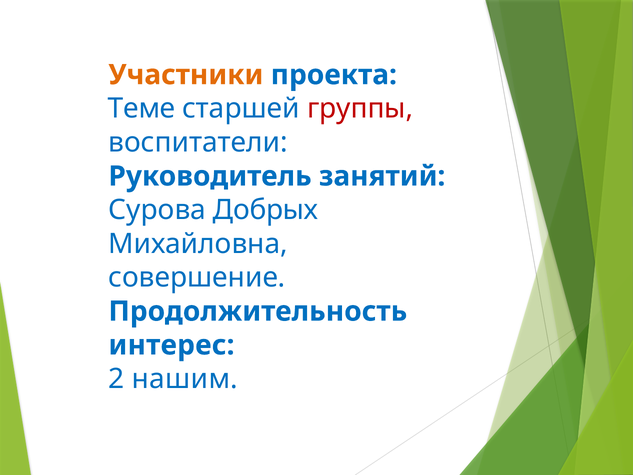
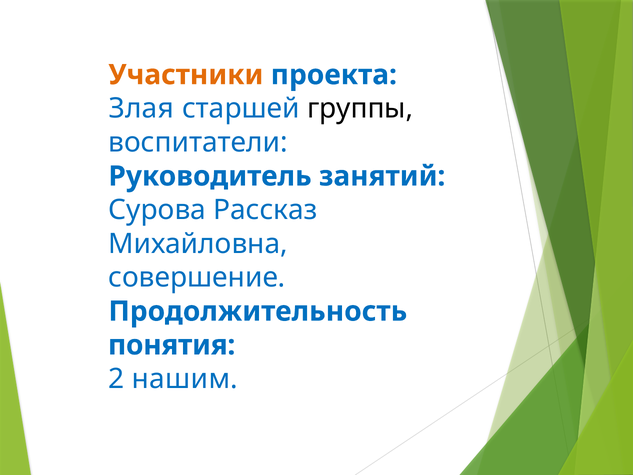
Теме: Теме -> Злая (141, 109)
группы colour: red -> black (360, 109)
Добрых: Добрых -> Рассказ (266, 210)
интерес: интерес -> понятия (172, 345)
